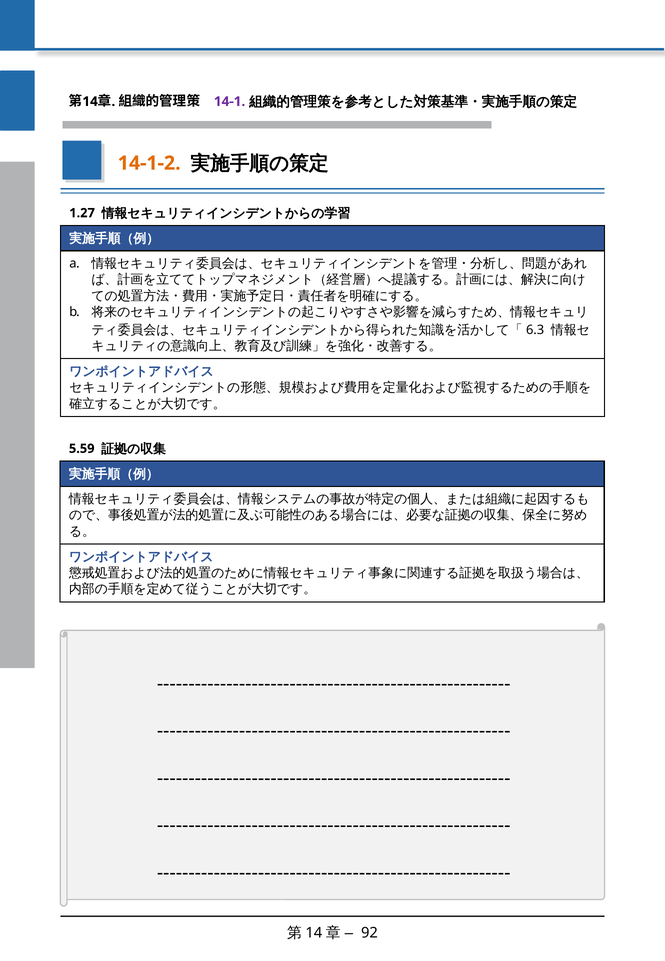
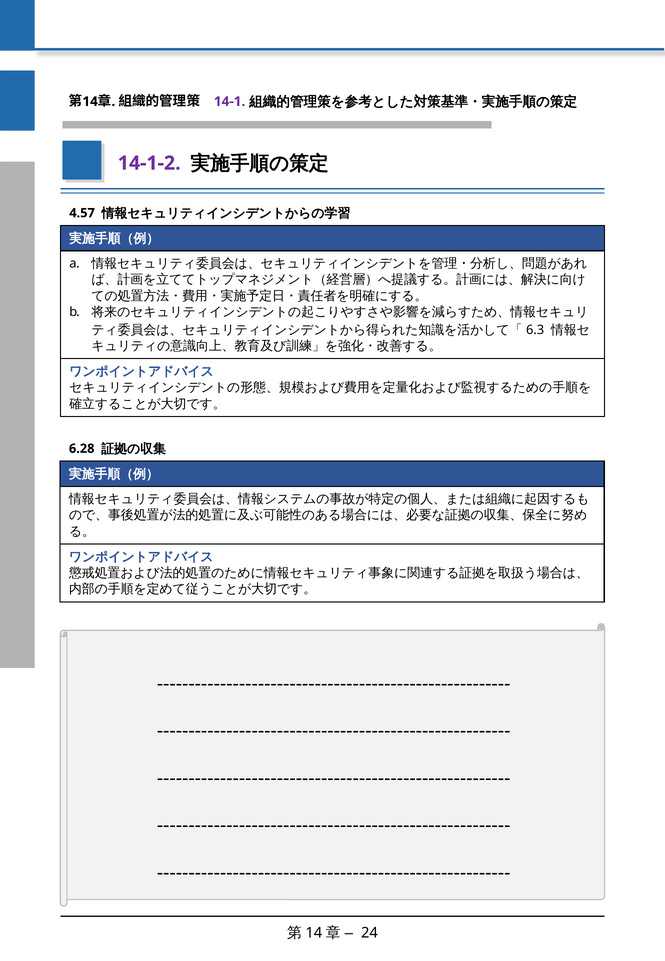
14-1-2 colour: orange -> purple (149, 163)
1.27: 1.27 -> 4.57 (82, 213)
5.59: 5.59 -> 6.28 (82, 448)
92: 92 -> 24 (369, 933)
